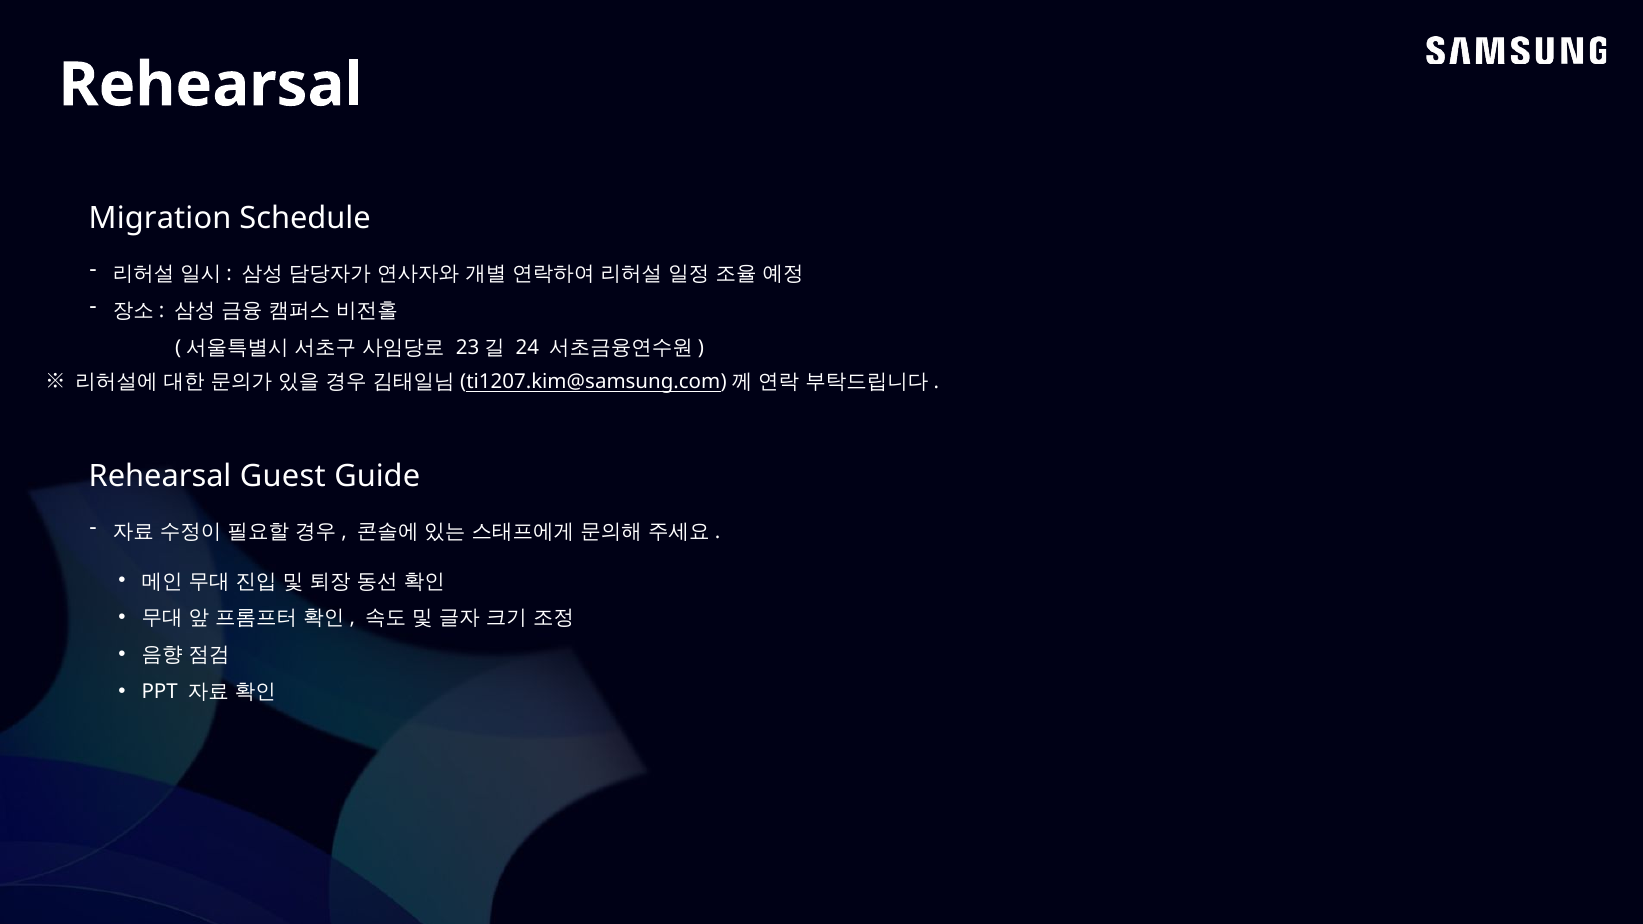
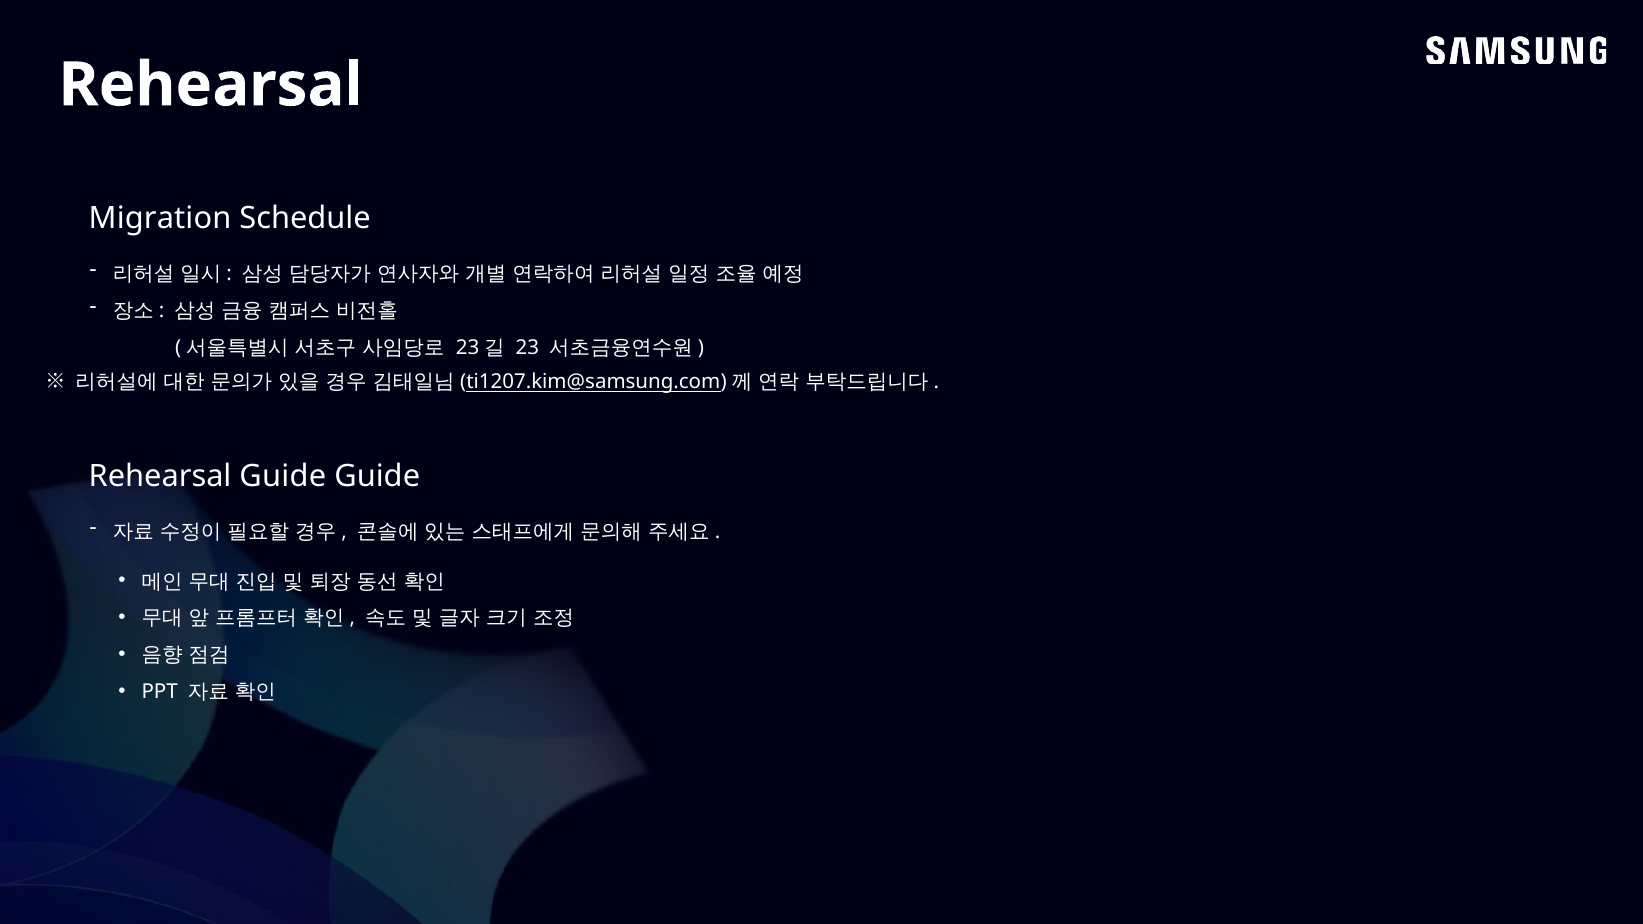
24: 24 -> 23 (527, 347)
Rehearsal Guest: Guest -> Guide (283, 477)
